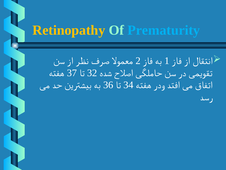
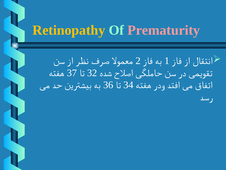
Prematurity colour: light blue -> pink (164, 30)
